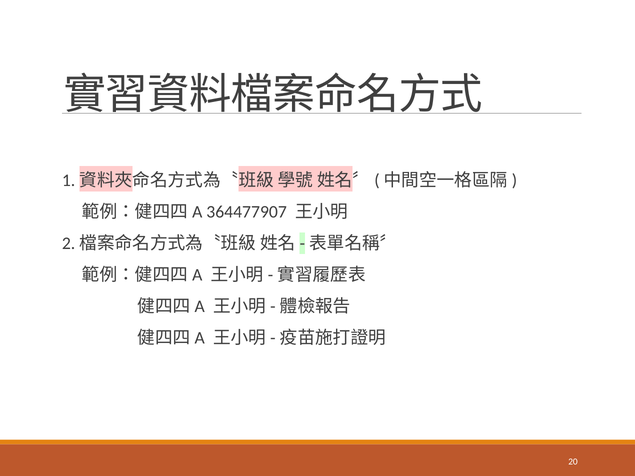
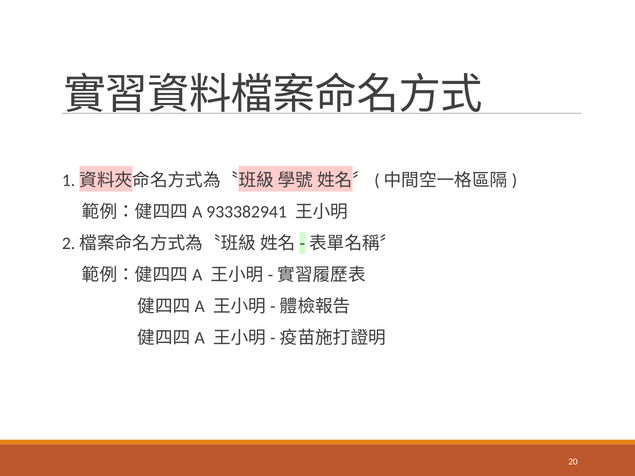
364477907: 364477907 -> 933382941 (247, 212)
